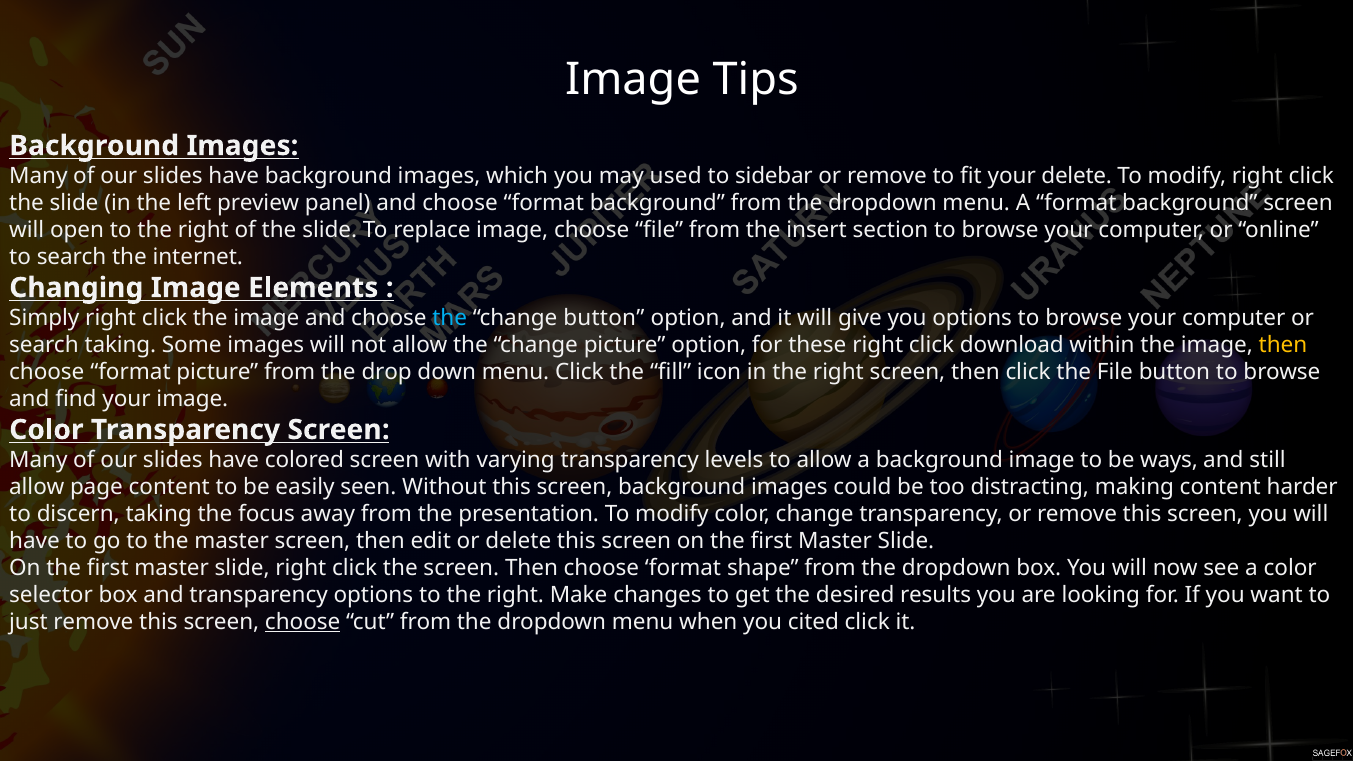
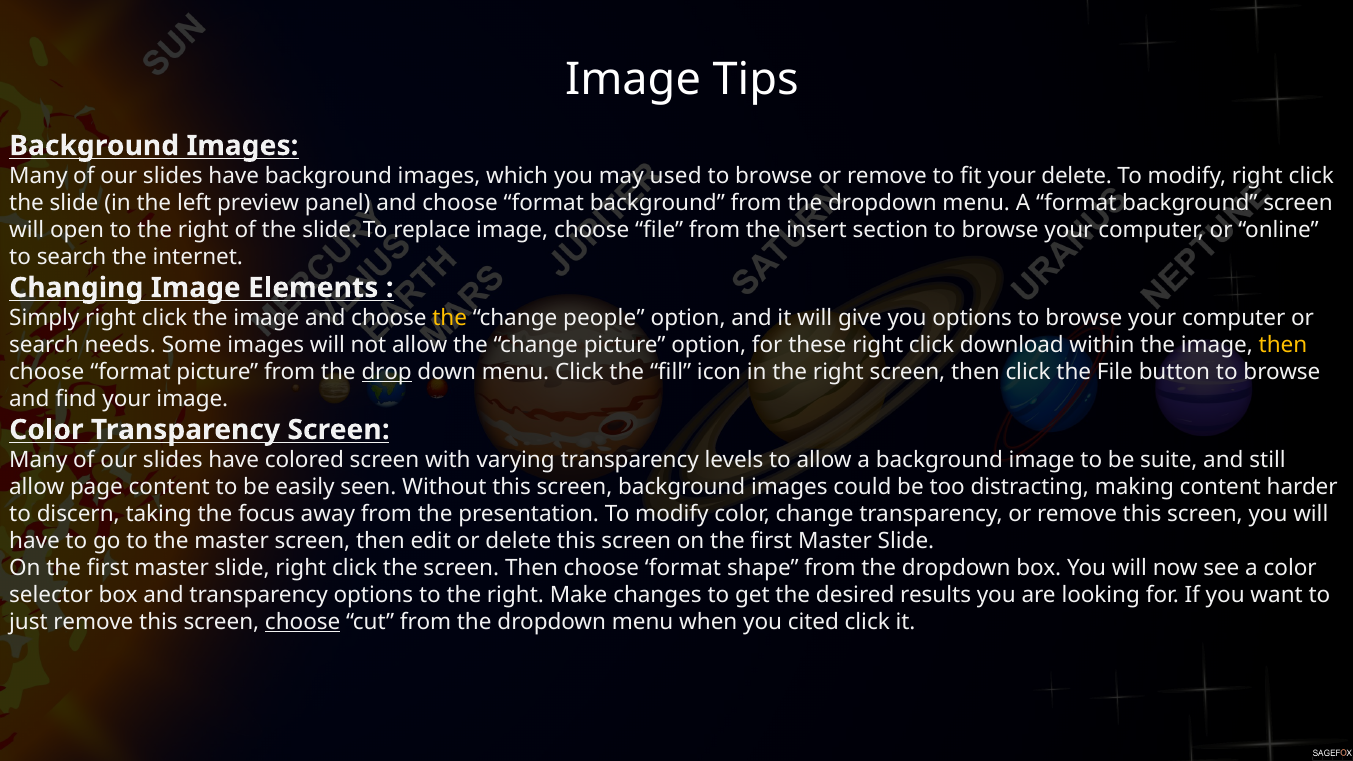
sidebar: sidebar -> browse (774, 176)
the colour: light blue -> yellow (450, 318)
change button: button -> people (604, 318)
search taking: taking -> needs (120, 345)
drop underline: none -> present (387, 372)
ways: ways -> suite (1169, 460)
